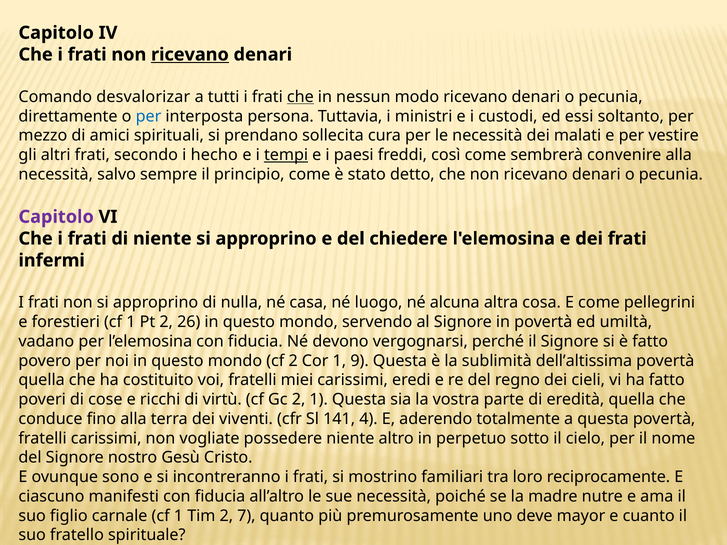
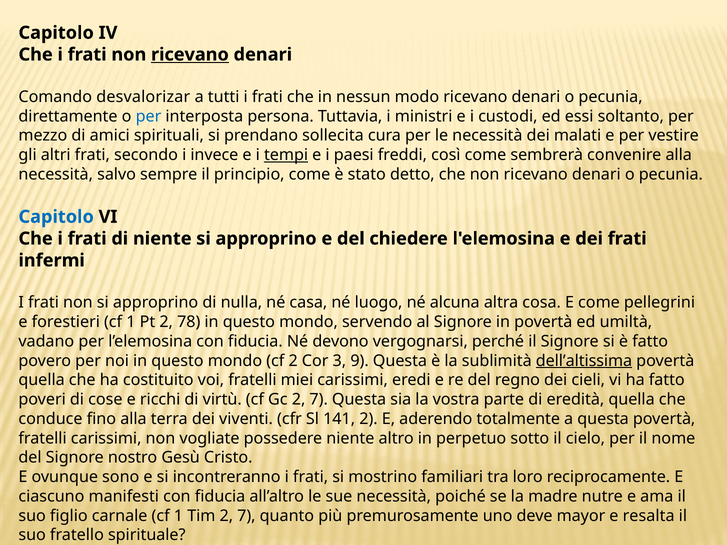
che underline: present -> none (300, 97)
hecho: hecho -> invece (214, 155)
Capitolo colour: purple -> blue (56, 217)
26: 26 -> 78 (189, 322)
Cor 1: 1 -> 3 (339, 361)
dell’altissima underline: none -> present (584, 361)
Gc 2 1: 1 -> 7 (319, 400)
141 4: 4 -> 2 (368, 419)
cuanto: cuanto -> resalta (649, 516)
